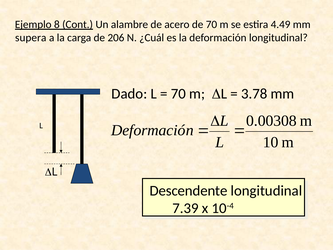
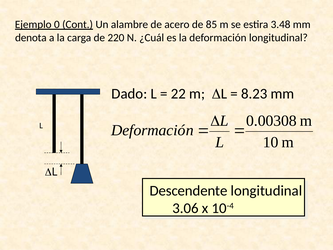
8: 8 -> 0 (57, 24)
de 70: 70 -> 85 (211, 24)
4.49: 4.49 -> 3.48 (281, 24)
supera: supera -> denota (31, 38)
206: 206 -> 220 (116, 38)
70: 70 -> 22 (178, 94)
3.78: 3.78 -> 8.23 (254, 94)
7.39: 7.39 -> 3.06 (185, 208)
